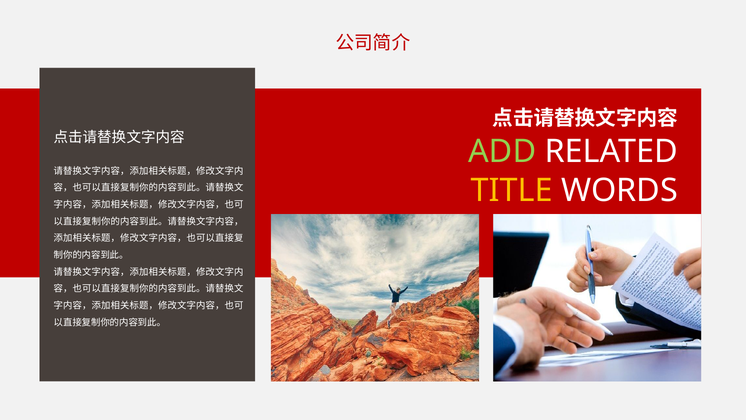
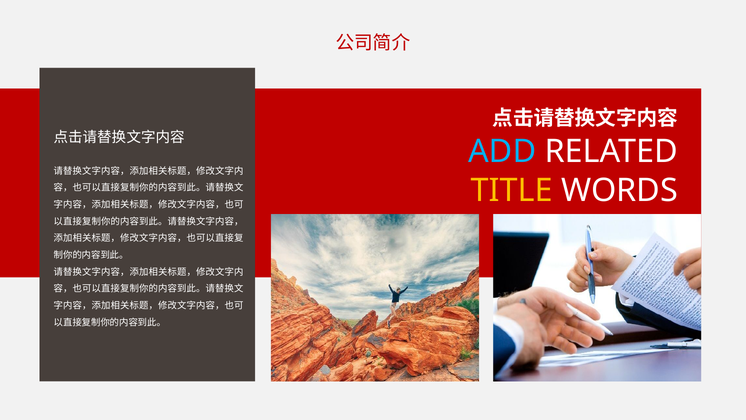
ADD colour: light green -> light blue (502, 151)
